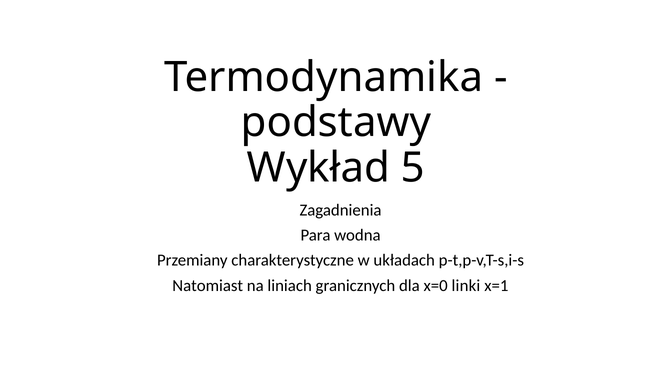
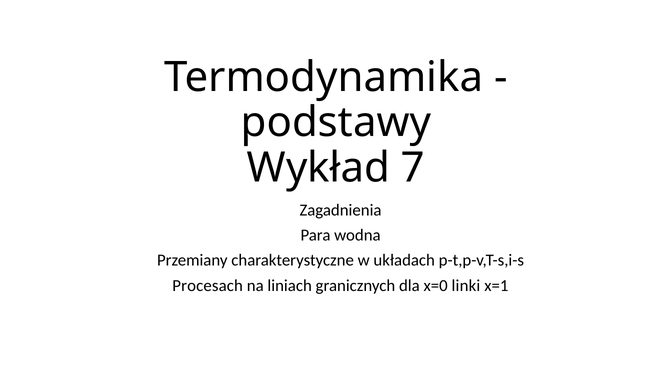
5: 5 -> 7 (413, 168)
Natomiast: Natomiast -> Procesach (208, 285)
